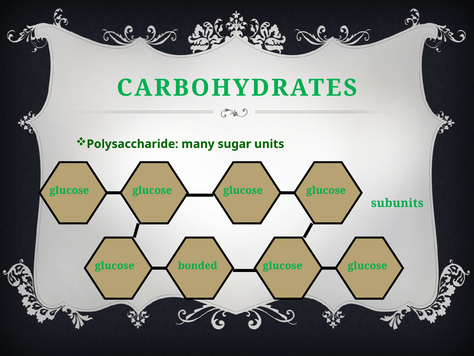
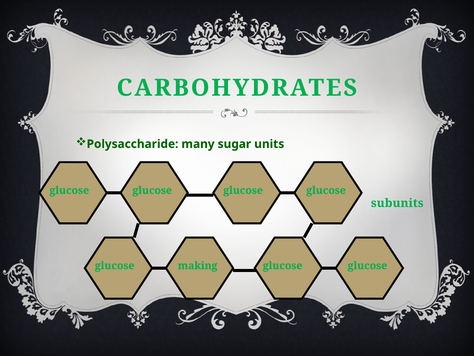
bonded: bonded -> making (198, 265)
